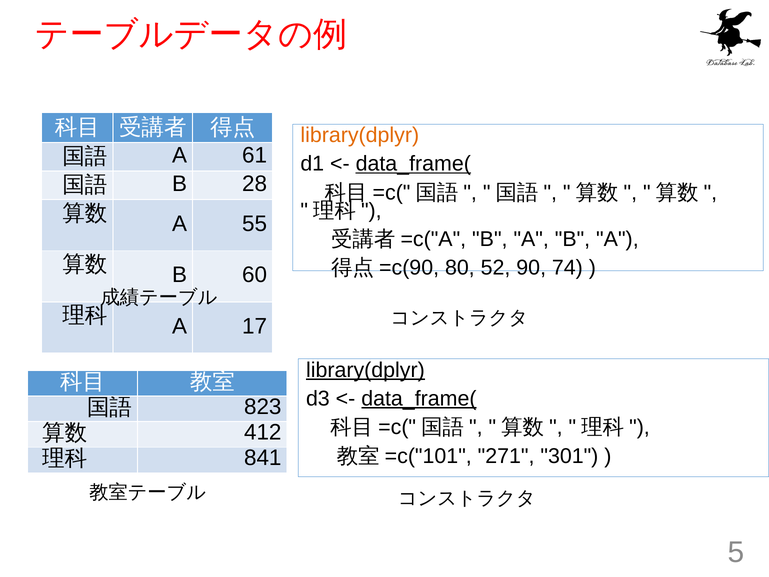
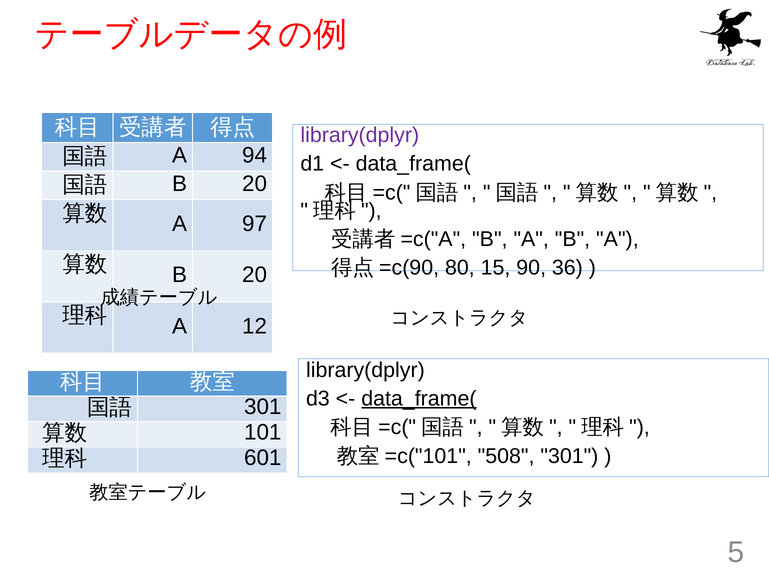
library(dplyr colour: orange -> purple (360, 135)
61: 61 -> 94 (255, 155)
data_frame( underline: present -> none (413, 164)
28: 28 -> 20 (255, 184)
55: 55 -> 97 (255, 224)
60: 60 -> 20 (255, 275)
52: 52 -> 15 (495, 268)
74: 74 -> 36 (567, 268)
17: 17 -> 12 (255, 326)
library(dplyr underline: present -> none (365, 370)
823: 823 -> 301 (263, 406)
412: 412 -> 101 (263, 432)
271: 271 -> 508 (506, 456)
841: 841 -> 601 (263, 458)
